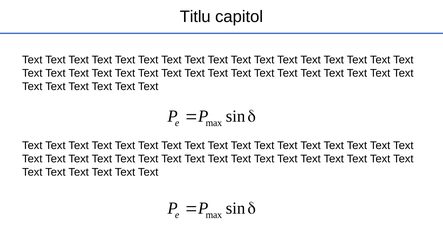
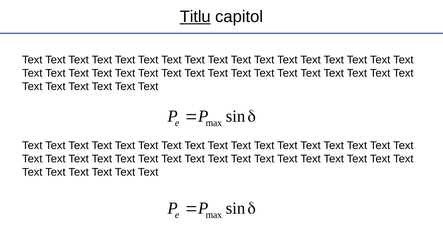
Titlu underline: none -> present (195, 17)
